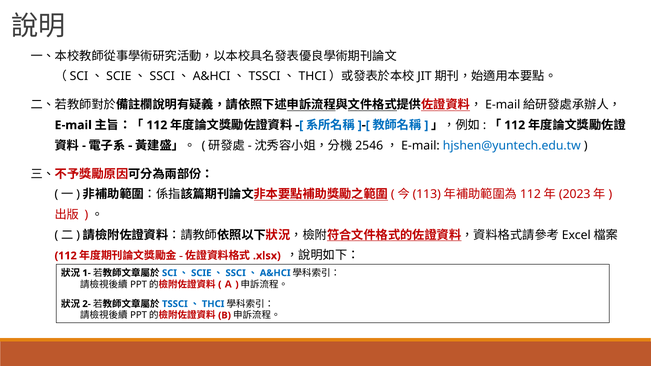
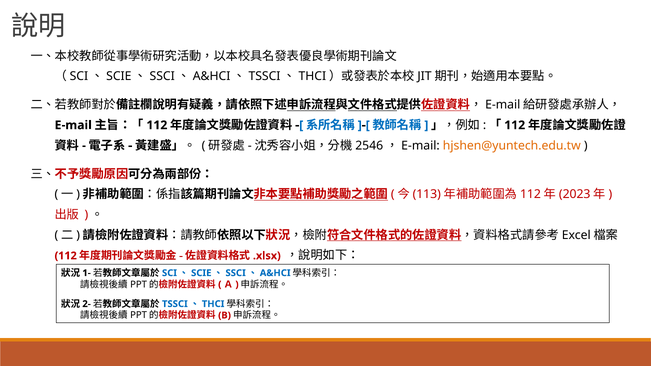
hjshen@yuntech.edu.tw colour: blue -> orange (512, 146)
